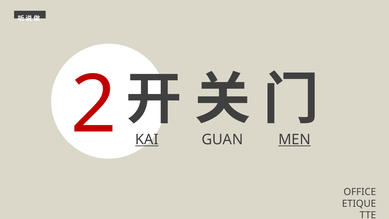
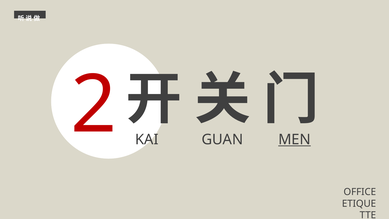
KAI underline: present -> none (147, 139)
